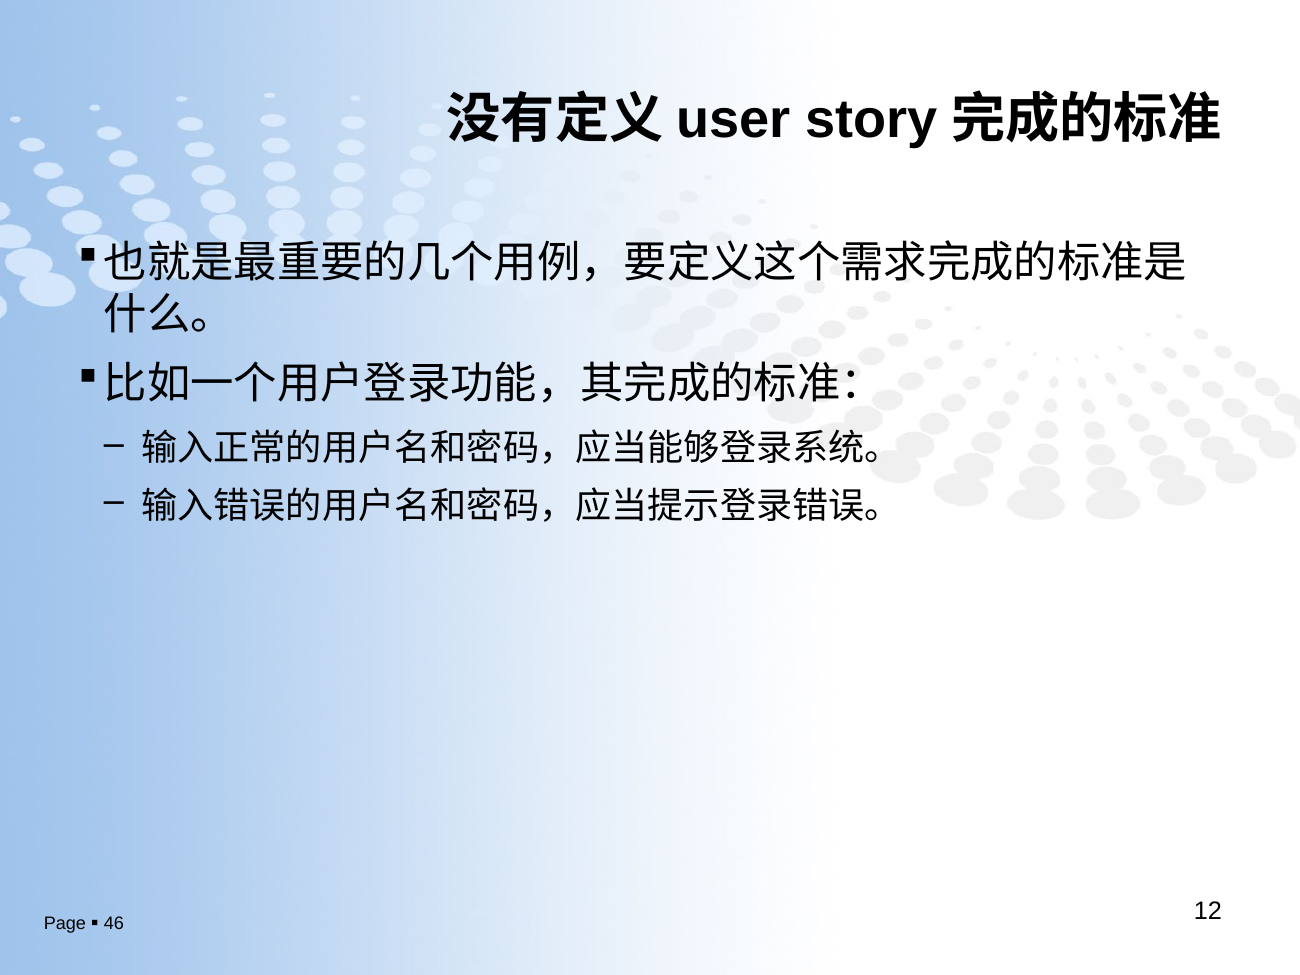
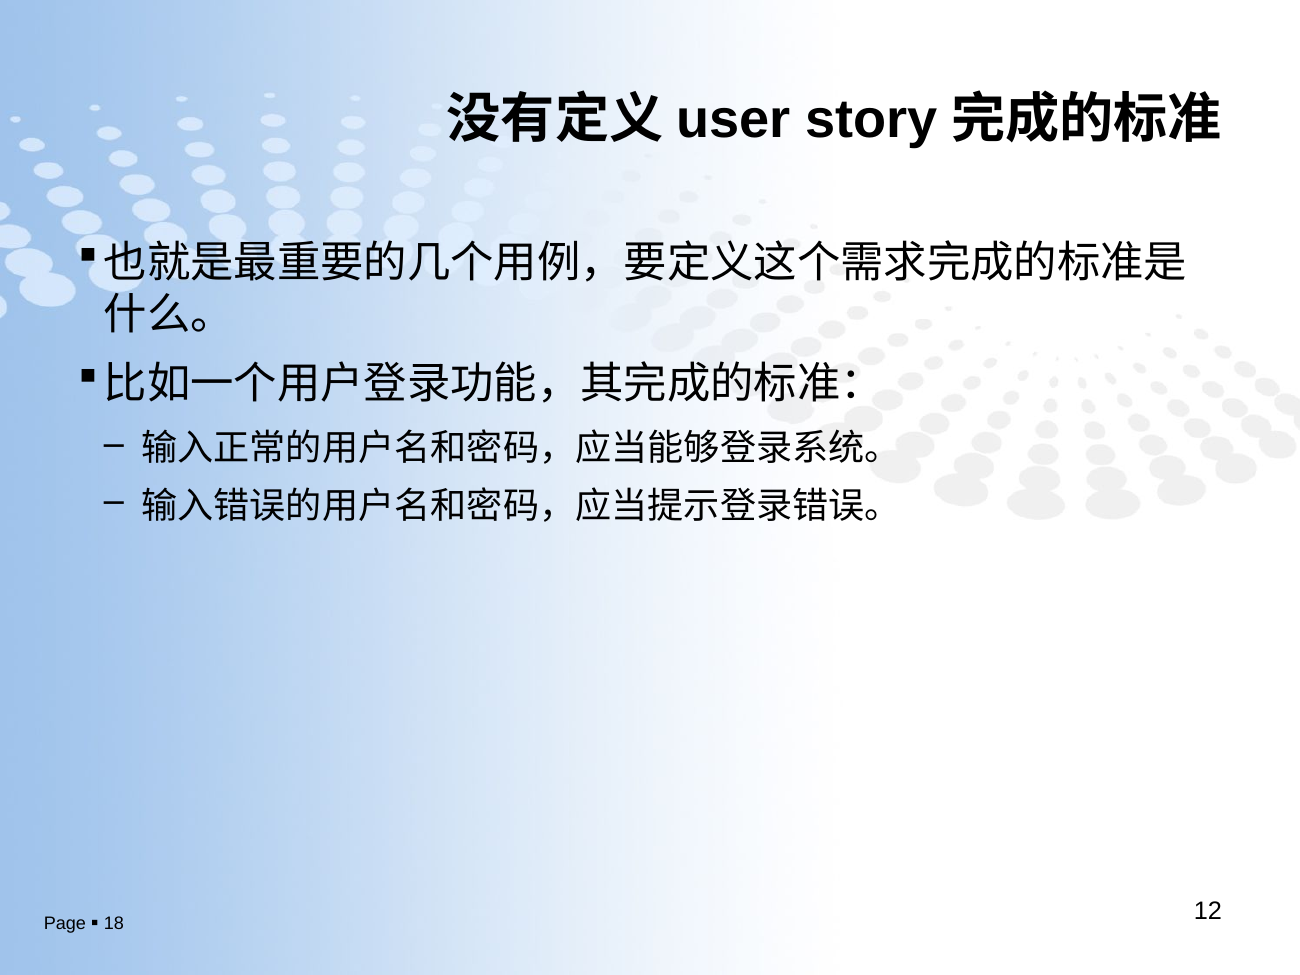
46: 46 -> 18 (114, 923)
